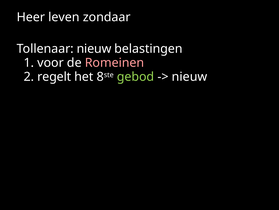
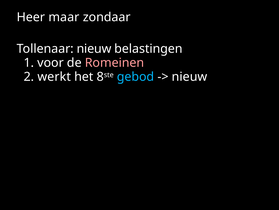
leven: leven -> maar (64, 17)
regelt: regelt -> werkt (54, 76)
gebod colour: light green -> light blue (136, 76)
